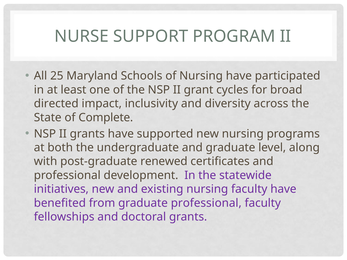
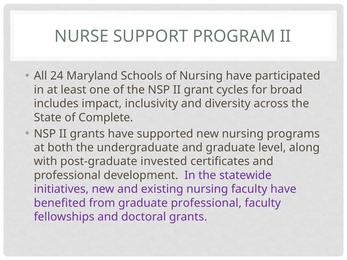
25: 25 -> 24 (57, 76)
directed: directed -> includes (56, 104)
renewed: renewed -> invested (164, 162)
